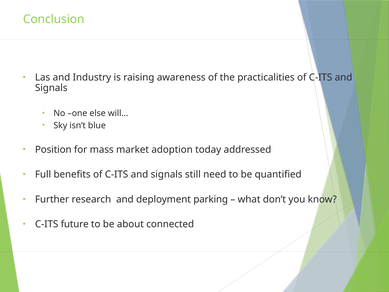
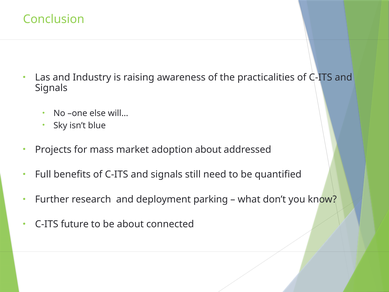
Position: Position -> Projects (53, 149)
adoption today: today -> about (208, 149)
